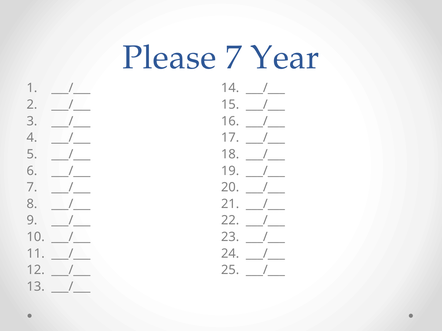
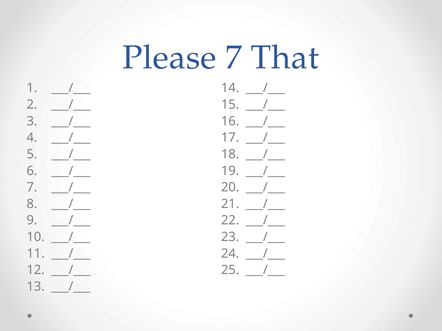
Year: Year -> That (285, 58)
